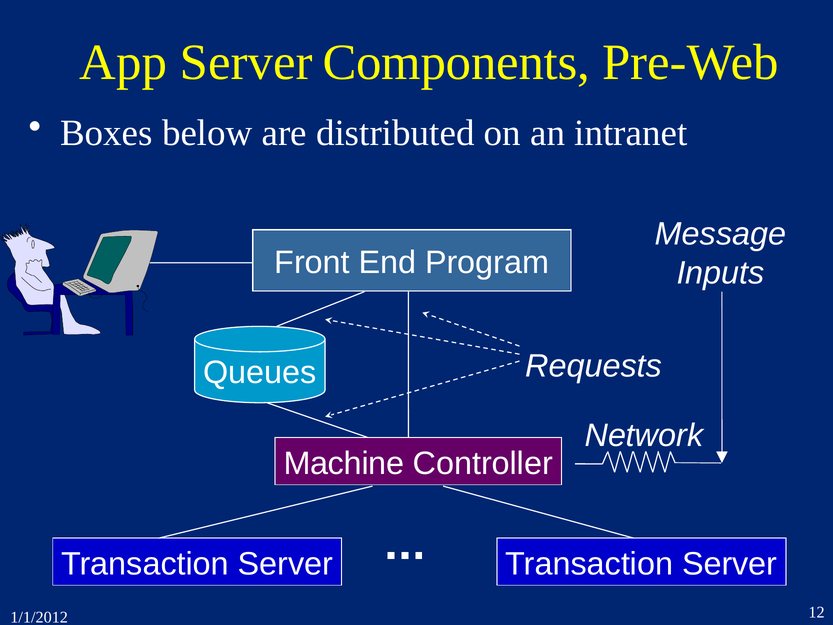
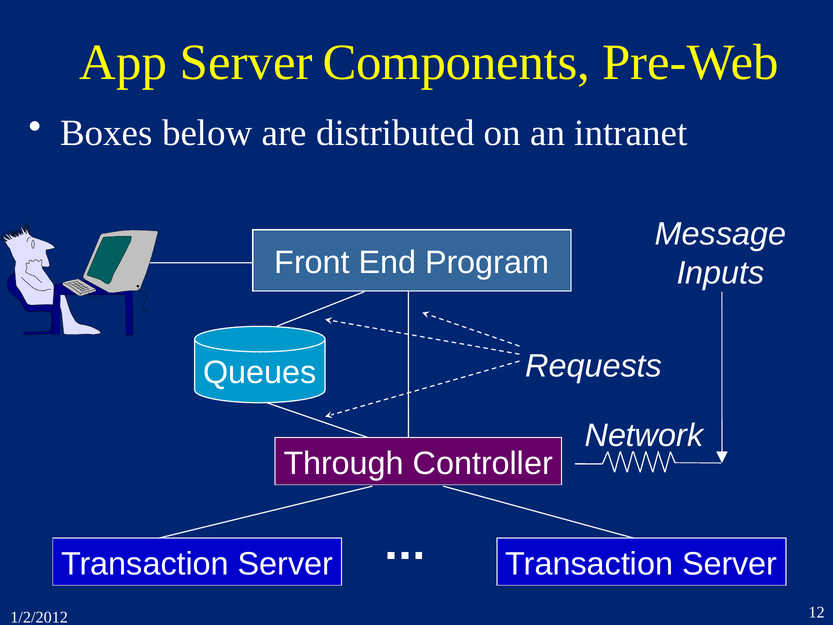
Machine: Machine -> Through (344, 463)
1/1/2012: 1/1/2012 -> 1/2/2012 (39, 617)
